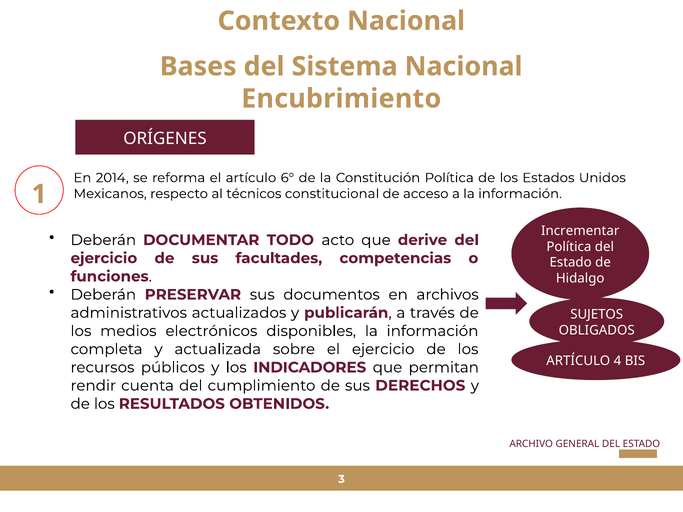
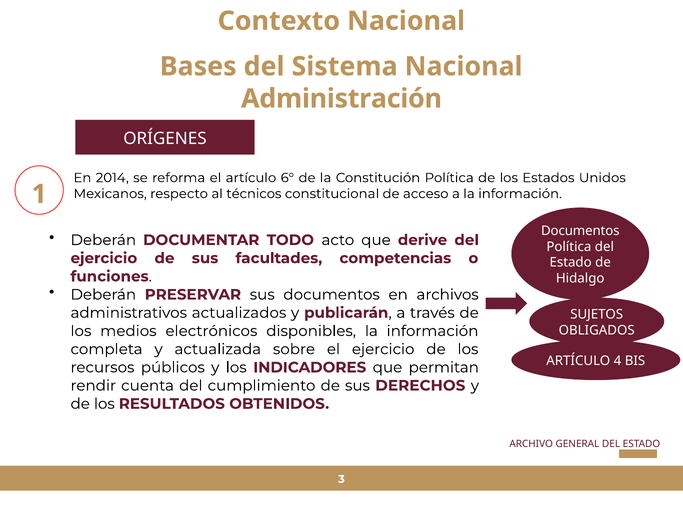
Encubrimiento: Encubrimiento -> Administración (342, 99)
Incrementar: Incrementar -> Documentos (580, 231)
